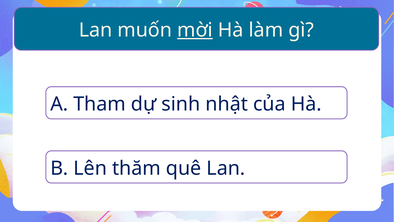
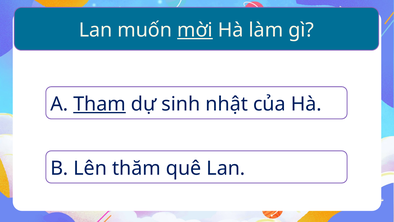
Tham underline: none -> present (100, 104)
